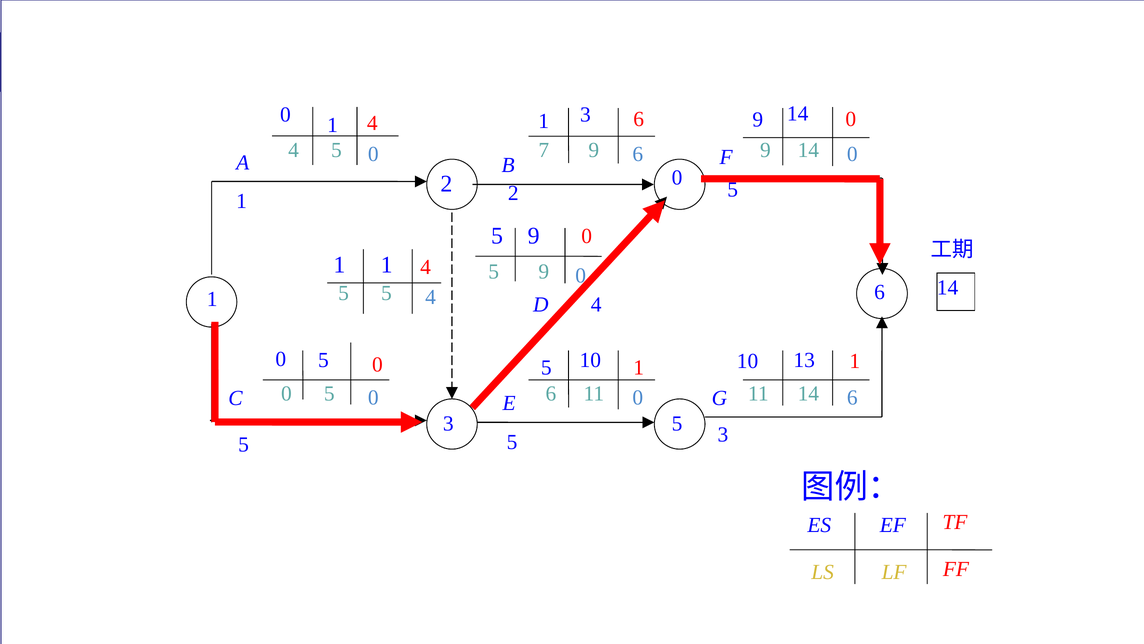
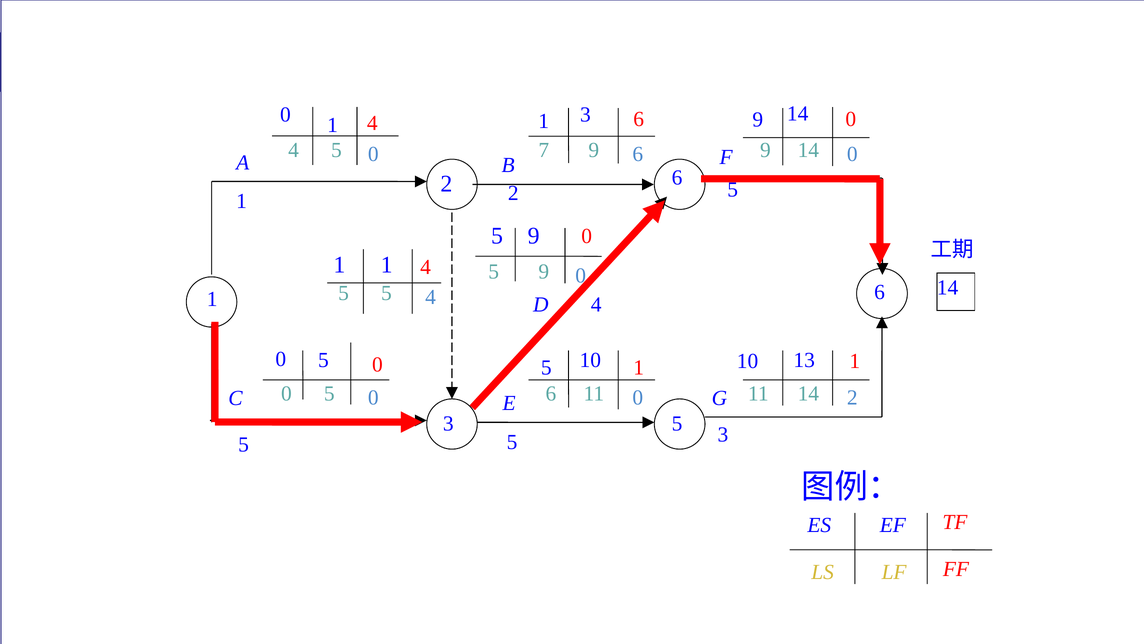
2 0: 0 -> 6 (677, 178)
6: 6 -> 2 (852, 397)
